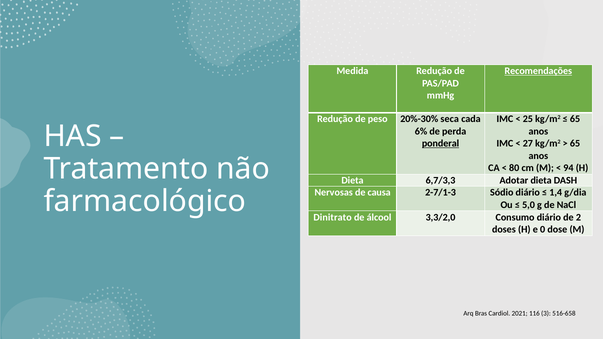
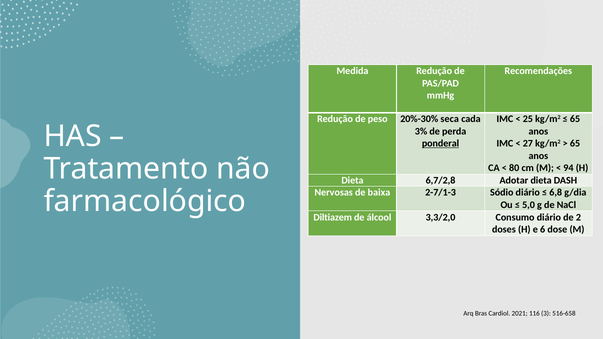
Recomendações underline: present -> none (538, 71)
6%: 6% -> 3% (421, 131)
6,7/3,3: 6,7/3,3 -> 6,7/2,8 (441, 180)
causa: causa -> baixa (379, 193)
1,4: 1,4 -> 6,8 (556, 193)
Dinitrato: Dinitrato -> Diltiazem (333, 217)
0: 0 -> 6 (543, 230)
